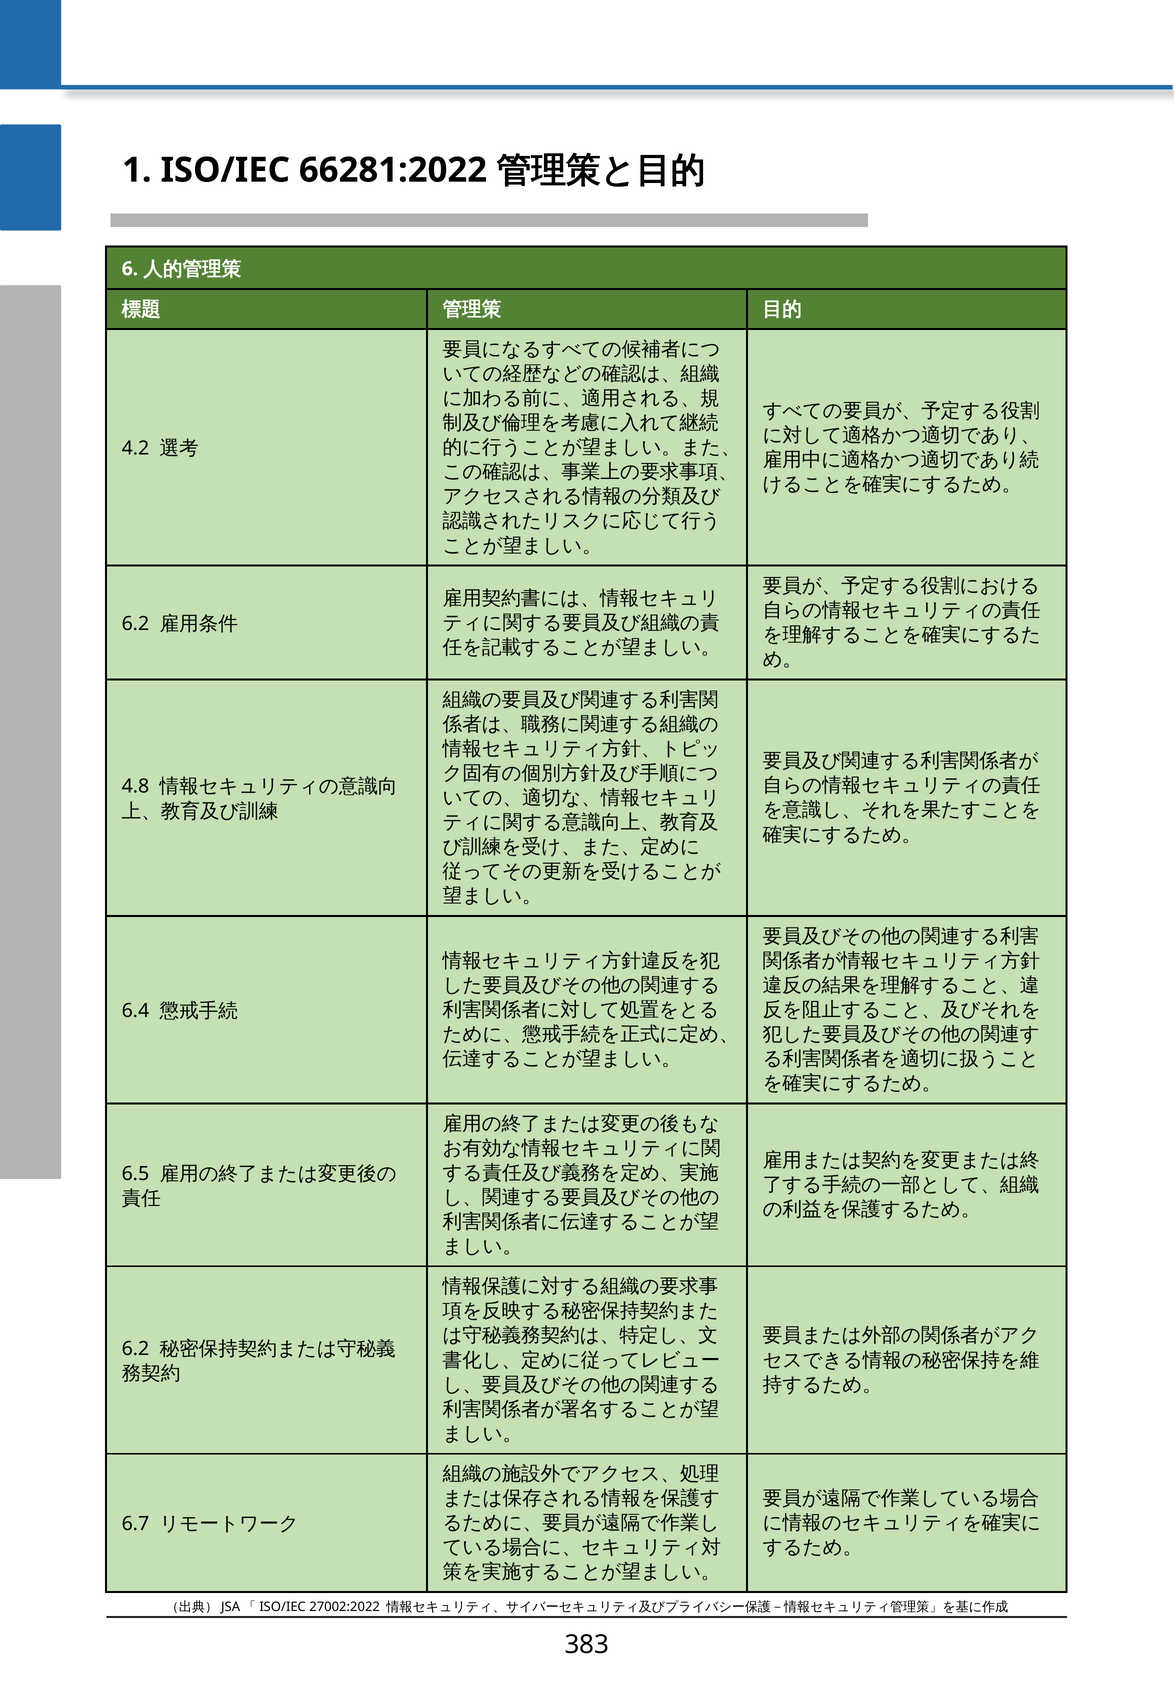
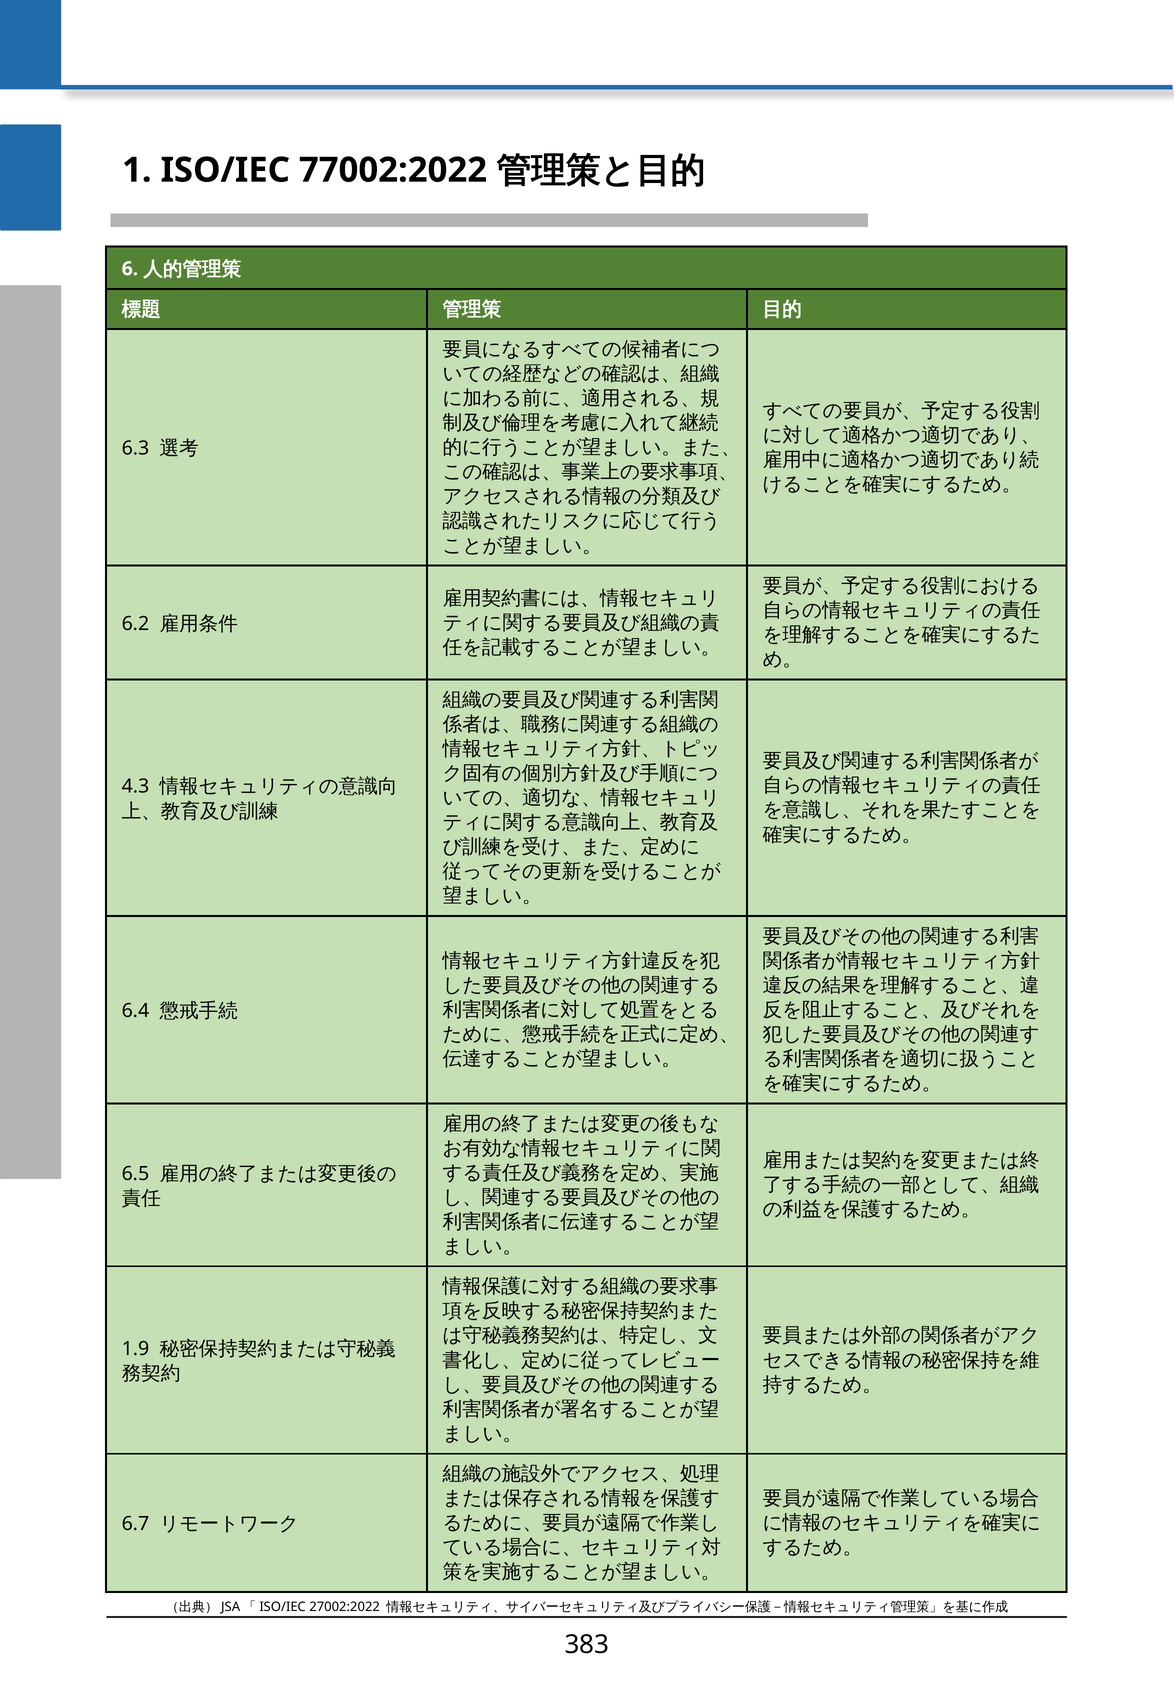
66281:2022: 66281:2022 -> 77002:2022 (393, 170)
4.2: 4.2 -> 6.3 (135, 448)
4.8: 4.8 -> 4.3 (135, 786)
6.2: 6.2 -> 1.9 (135, 1349)
